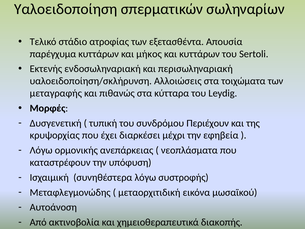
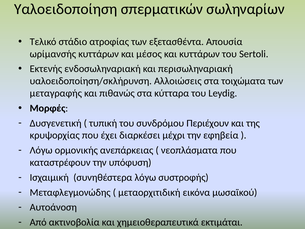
παρέγχυμα: παρέγχυμα -> ωρίμανσής (53, 54)
μήκος: μήκος -> μέσος (149, 54)
διακοπής: διακοπής -> εκτιμάται (222, 222)
